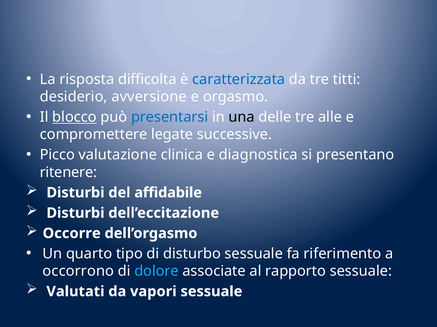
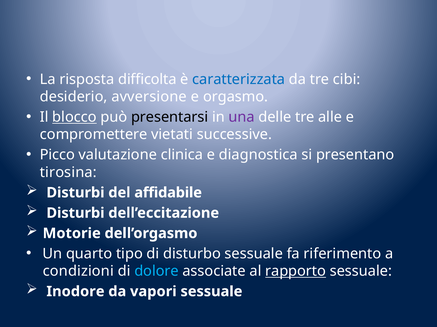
titti: titti -> cibi (347, 79)
presentarsi colour: blue -> black (170, 117)
una colour: black -> purple (242, 117)
legate: legate -> vietati (172, 135)
ritenere: ritenere -> tirosina (68, 173)
Occorre: Occorre -> Motorie (72, 234)
occorrono: occorrono -> condizioni (78, 272)
rapporto underline: none -> present (296, 272)
Valutati: Valutati -> Inodore (75, 292)
